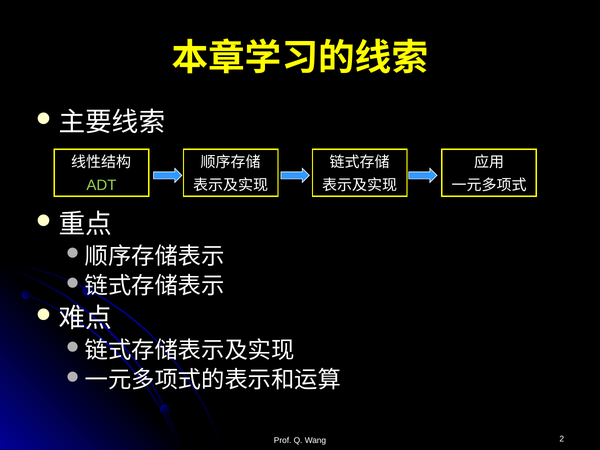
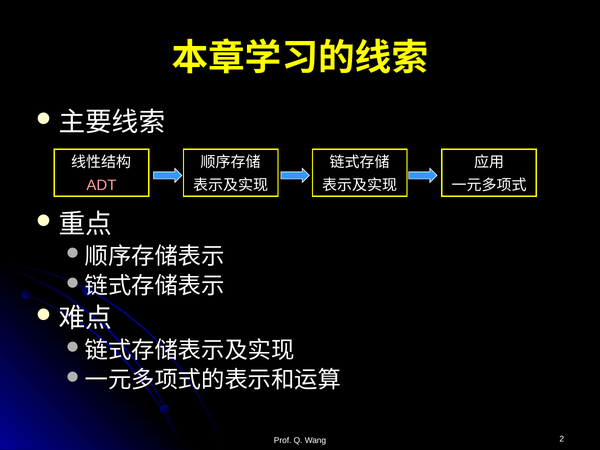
ADT colour: light green -> pink (101, 185)
